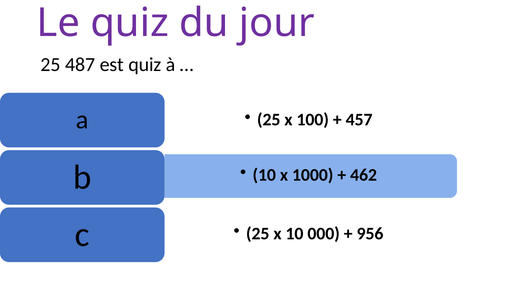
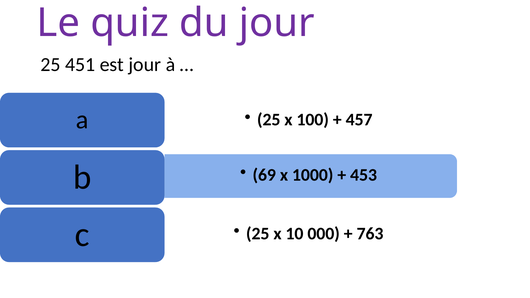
487: 487 -> 451 (80, 65)
est quiz: quiz -> jour (145, 65)
10: 10 -> 69 (264, 175)
462: 462 -> 453 (364, 175)
956: 956 -> 763 (370, 234)
